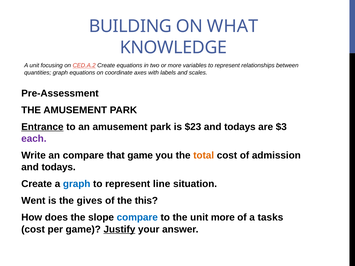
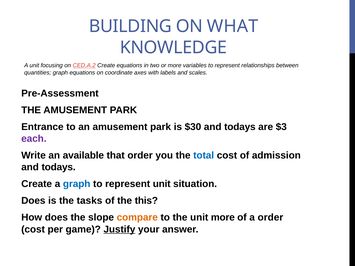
Entrance underline: present -> none (42, 127)
$23: $23 -> $30 (193, 127)
an compare: compare -> available (83, 156)
that game: game -> order (140, 156)
total colour: orange -> blue (204, 156)
represent line: line -> unit (162, 184)
Went: Went -> Does (33, 201)
gives: gives -> tasks (90, 201)
compare colour: blue -> orange (137, 218)
a tasks: tasks -> order (270, 218)
